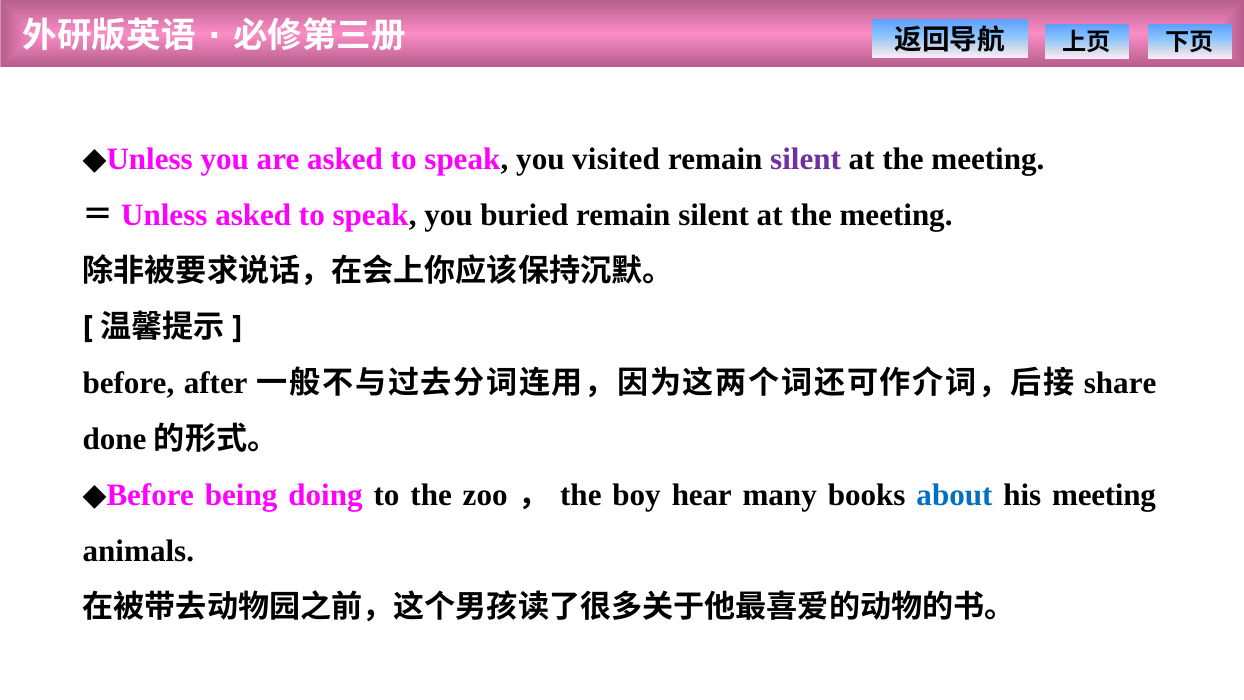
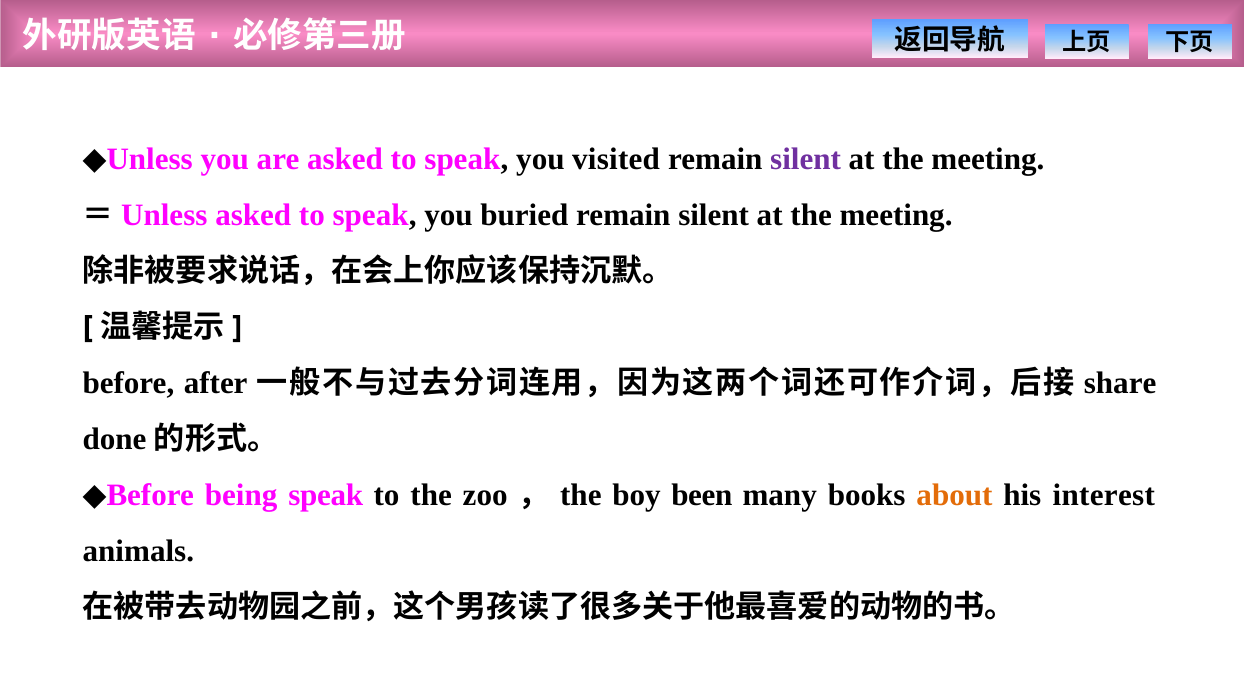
being doing: doing -> speak (326, 495)
hear: hear -> been (702, 495)
about colour: blue -> orange (954, 495)
his meeting: meeting -> interest (1104, 495)
